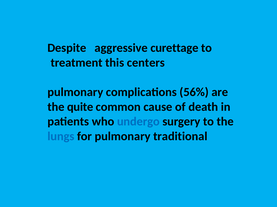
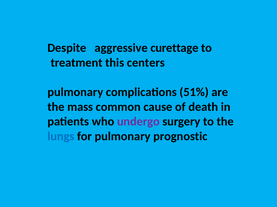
56%: 56% -> 51% (194, 92)
quite: quite -> mass (80, 107)
undergo colour: blue -> purple (138, 122)
traditional: traditional -> prognostic (180, 137)
